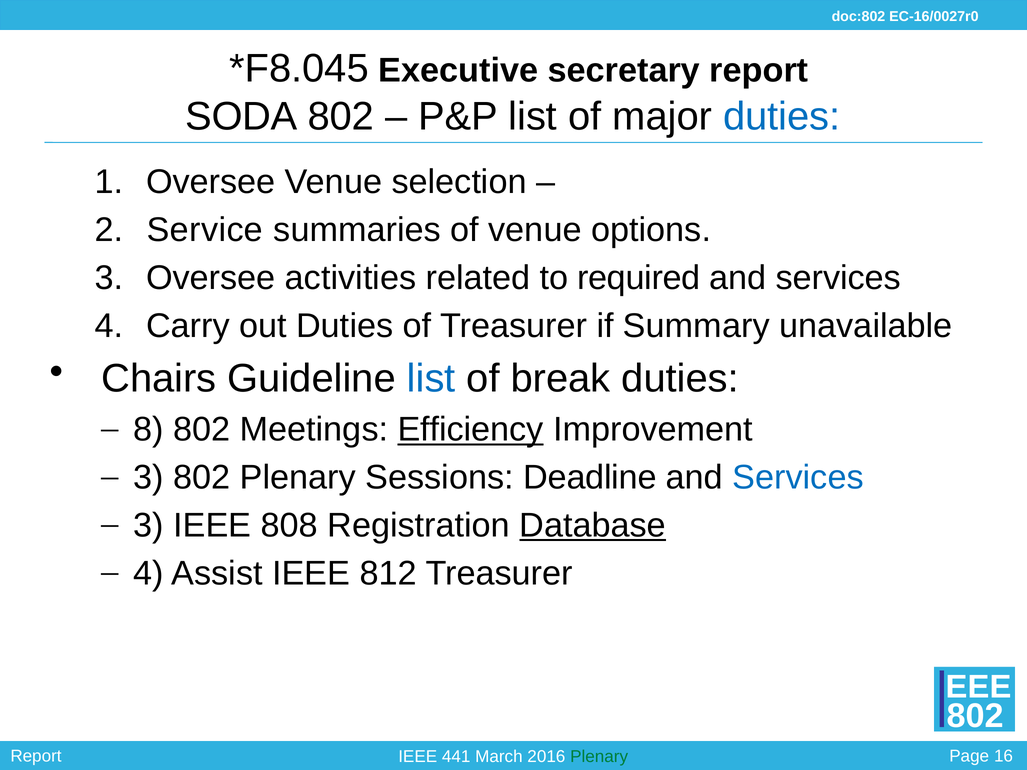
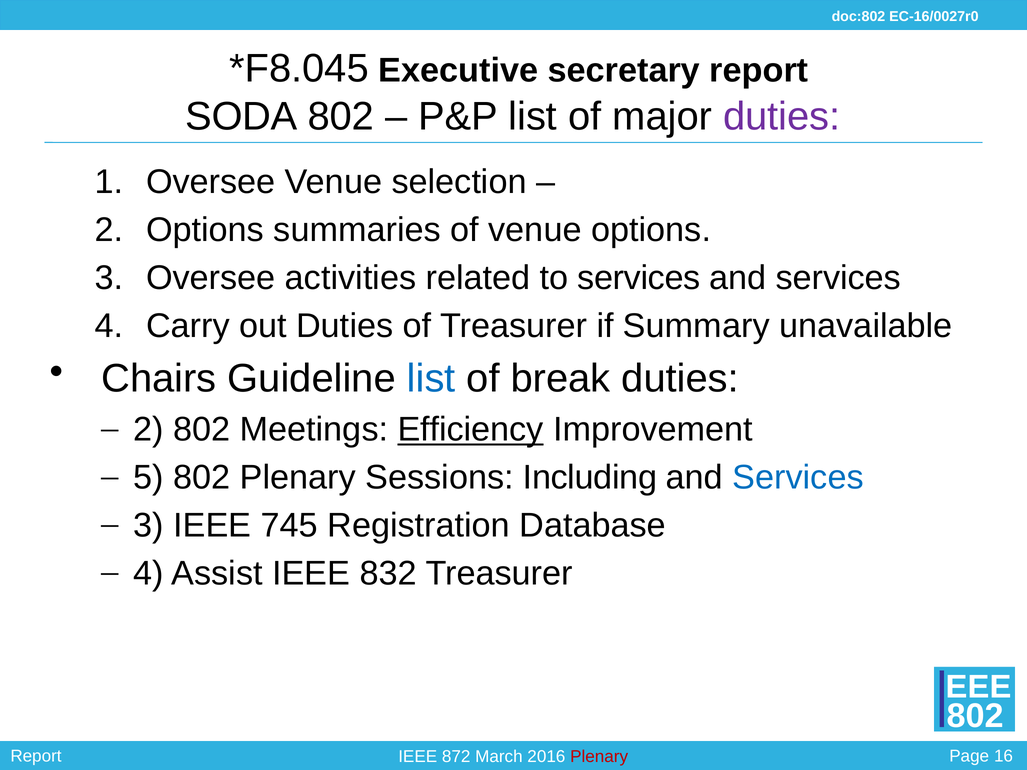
duties colour: blue -> purple (782, 117)
2 Service: Service -> Options (205, 230)
to required: required -> services (639, 278)
8: 8 -> 2 (149, 430)
3: 3 -> 5 (149, 478)
Deadline: Deadline -> Including (590, 478)
808: 808 -> 745 (289, 526)
Database underline: present -> none (593, 526)
812: 812 -> 832 (388, 573)
441: 441 -> 872 (456, 757)
Plenary colour: green -> red (599, 757)
